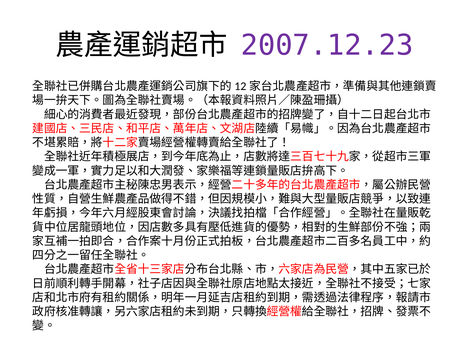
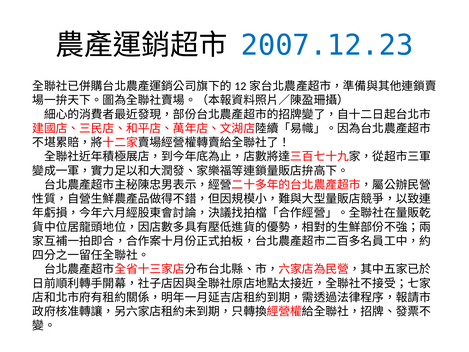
2007.12.23 colour: purple -> blue (327, 45)
